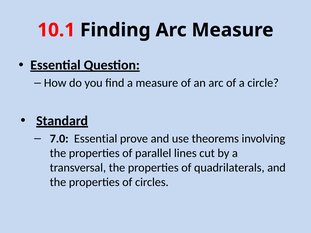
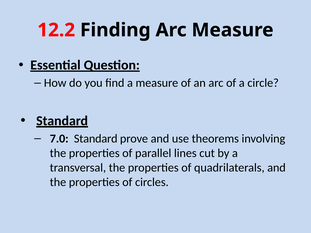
10.1: 10.1 -> 12.2 (56, 30)
7.0 Essential: Essential -> Standard (96, 139)
